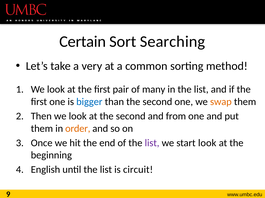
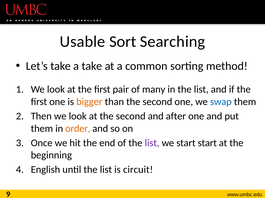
Certain: Certain -> Usable (82, 42)
a very: very -> take (92, 66)
bigger colour: blue -> orange (89, 102)
swap colour: orange -> blue (221, 102)
from: from -> after (176, 117)
start look: look -> start (207, 143)
